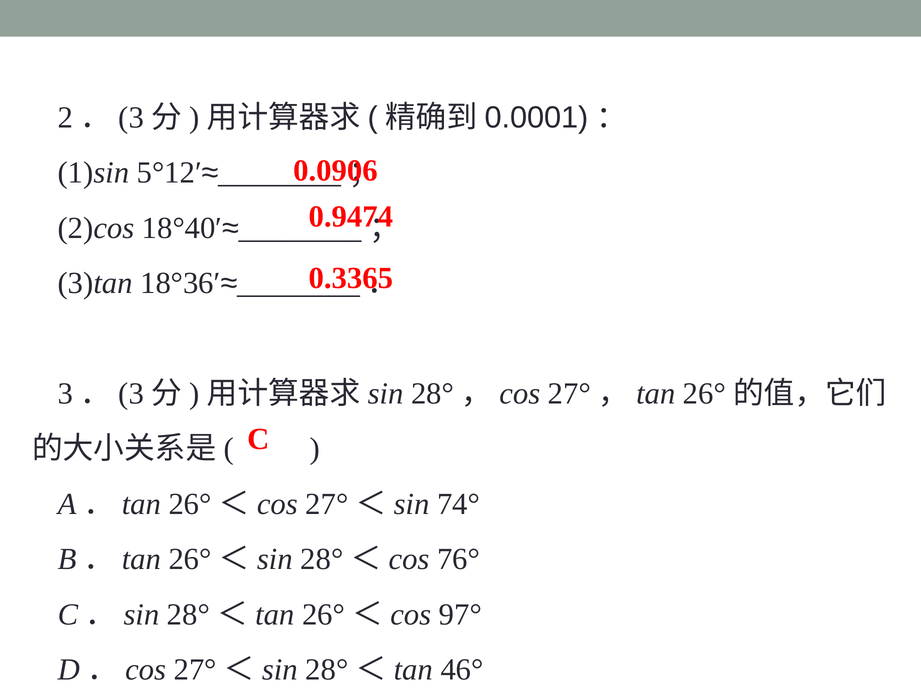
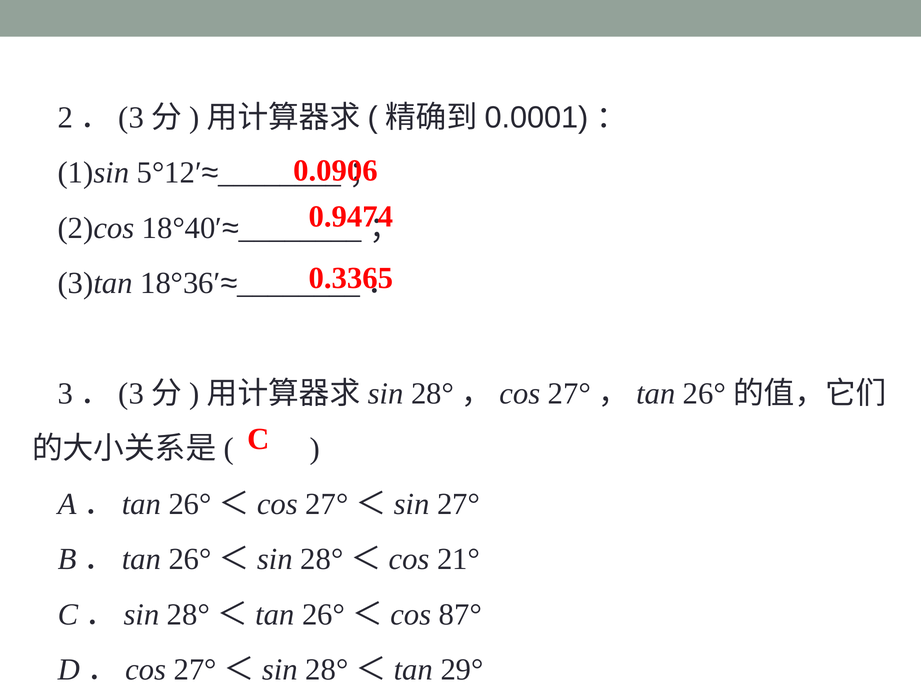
74°: 74° -> 27° (459, 505)
76°: 76° -> 21° (459, 560)
97°: 97° -> 87° (460, 615)
46°: 46° -> 29° (462, 670)
